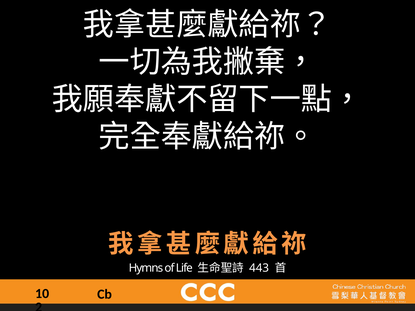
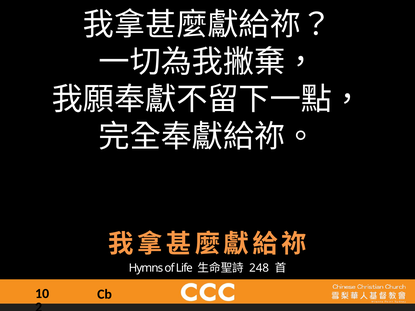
443: 443 -> 248 (259, 268)
